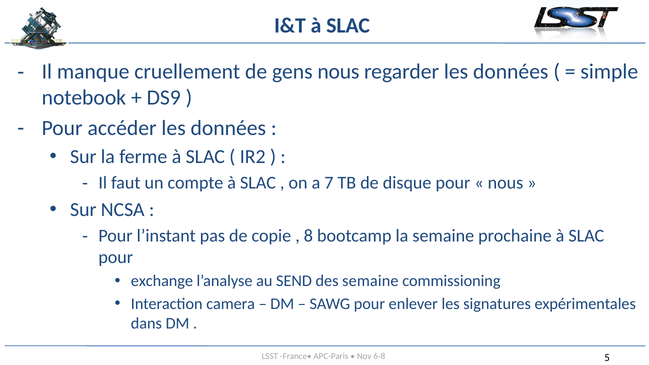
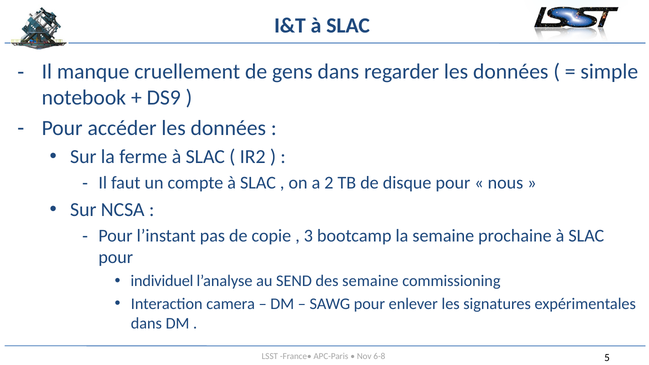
gens nous: nous -> dans (338, 72)
7: 7 -> 2 (329, 183)
8: 8 -> 3 (308, 236)
exchange: exchange -> individuel (162, 281)
